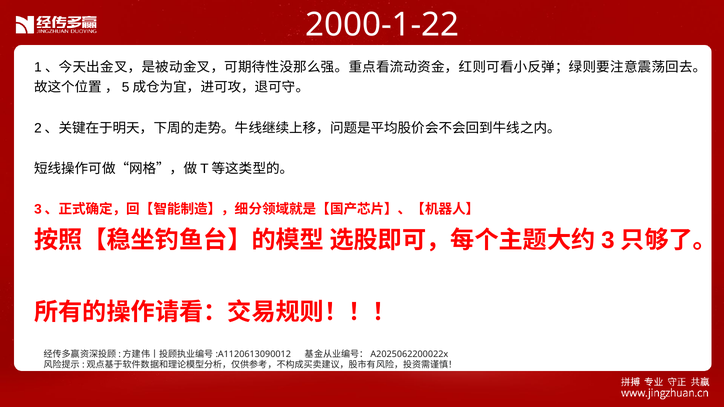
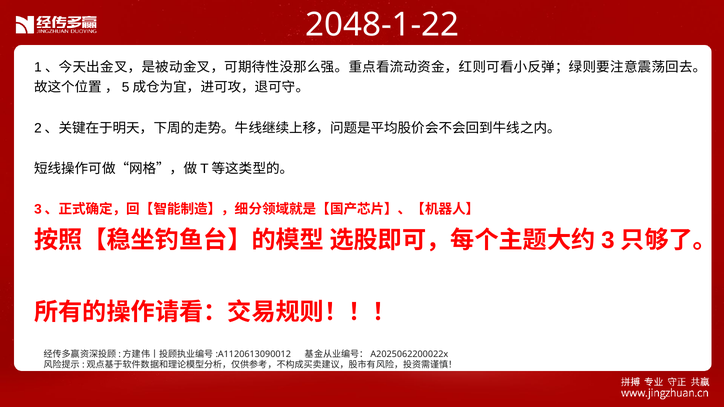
2000-1-22: 2000-1-22 -> 2048-1-22 (382, 25)
